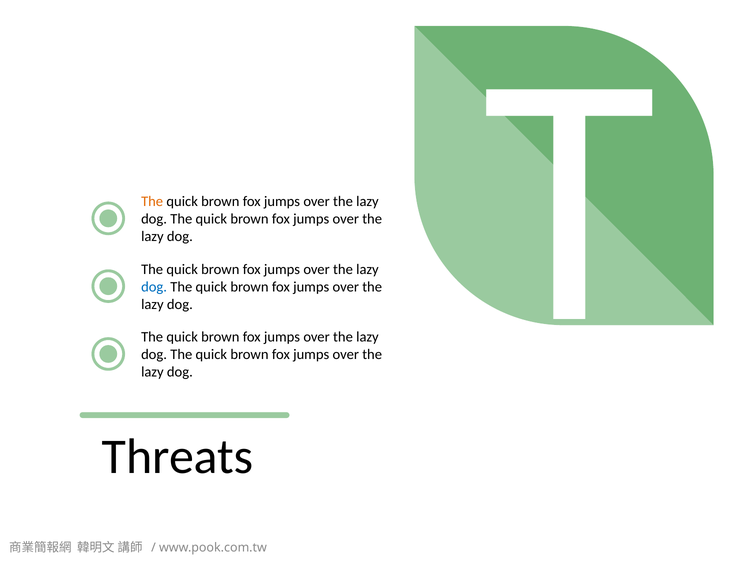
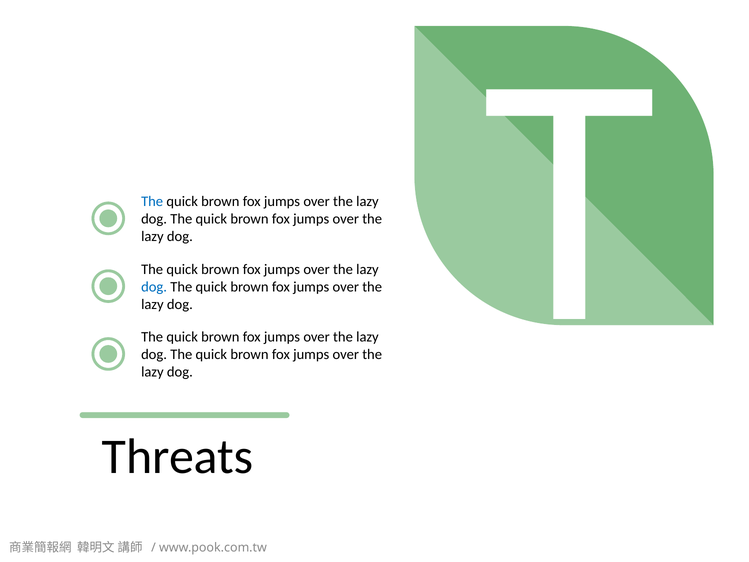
The colour: orange -> blue (152, 201)
